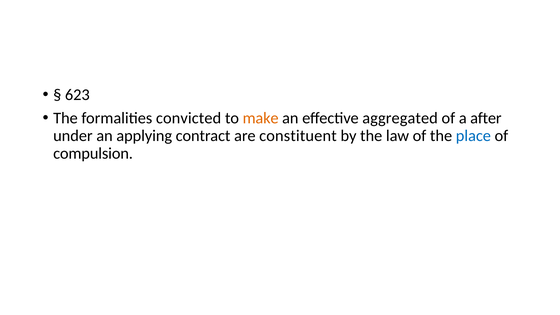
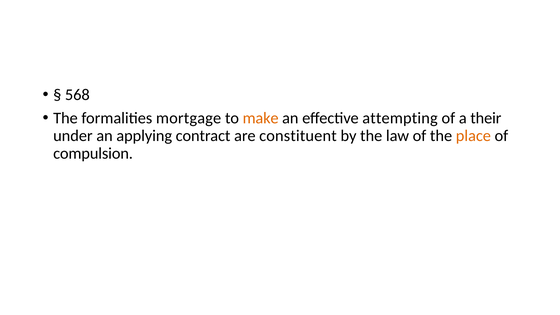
623: 623 -> 568 (77, 95)
convicted: convicted -> mortgage (189, 118)
aggregated: aggregated -> attempting (400, 118)
after: after -> their (486, 118)
place colour: blue -> orange (473, 136)
